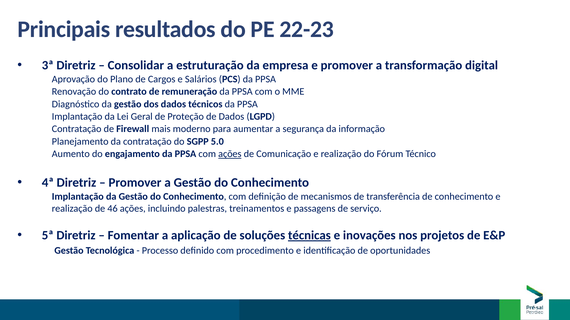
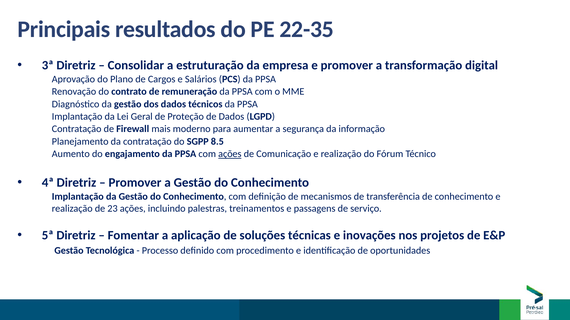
22-23: 22-23 -> 22-35 (307, 30)
5.0: 5.0 -> 8.5 (217, 142)
46: 46 -> 23 (113, 209)
técnicas underline: present -> none (309, 236)
